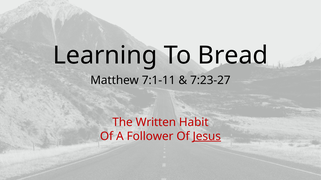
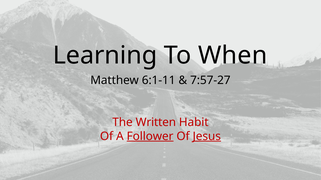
Bread: Bread -> When (233, 56)
7:1-11: 7:1-11 -> 6:1-11 (159, 80)
7:23-27: 7:23-27 -> 7:57-27 (210, 80)
Follower underline: none -> present (150, 137)
